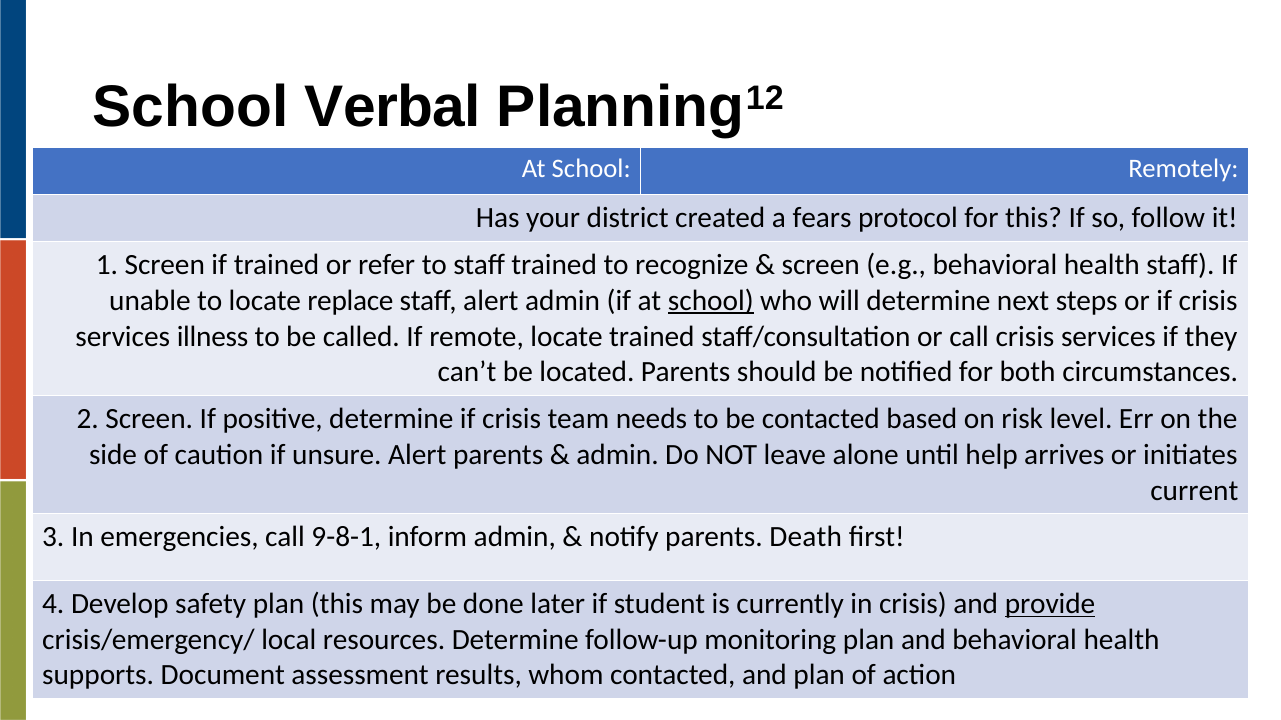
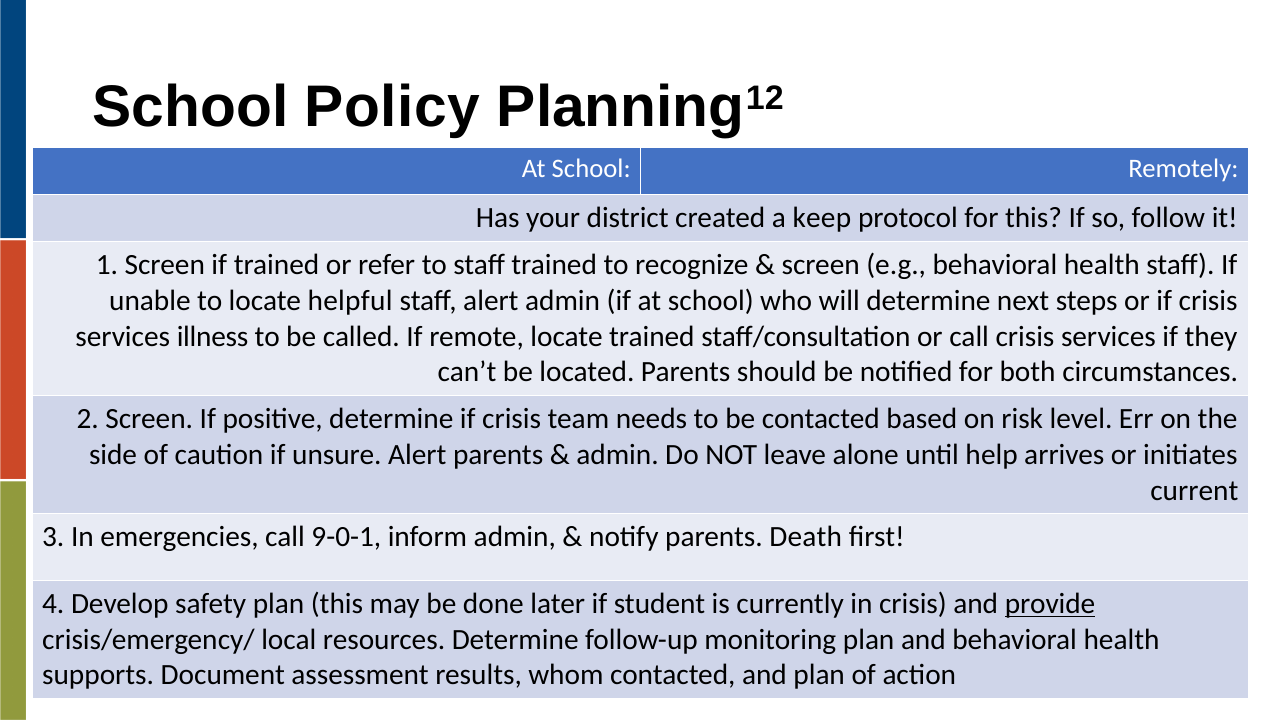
Verbal: Verbal -> Policy (392, 108)
fears: fears -> keep (822, 218)
replace: replace -> helpful (350, 301)
school underline: present -> none (711, 301)
9-8-1: 9-8-1 -> 9-0-1 (346, 537)
